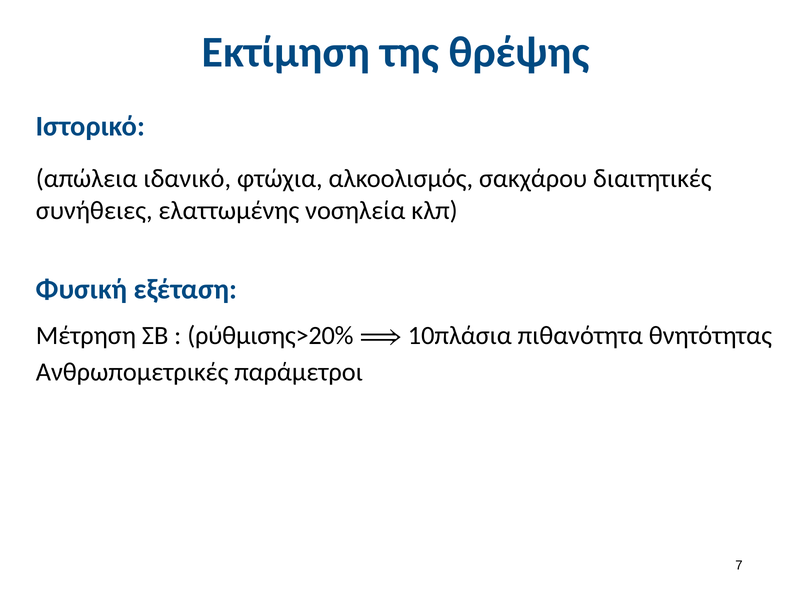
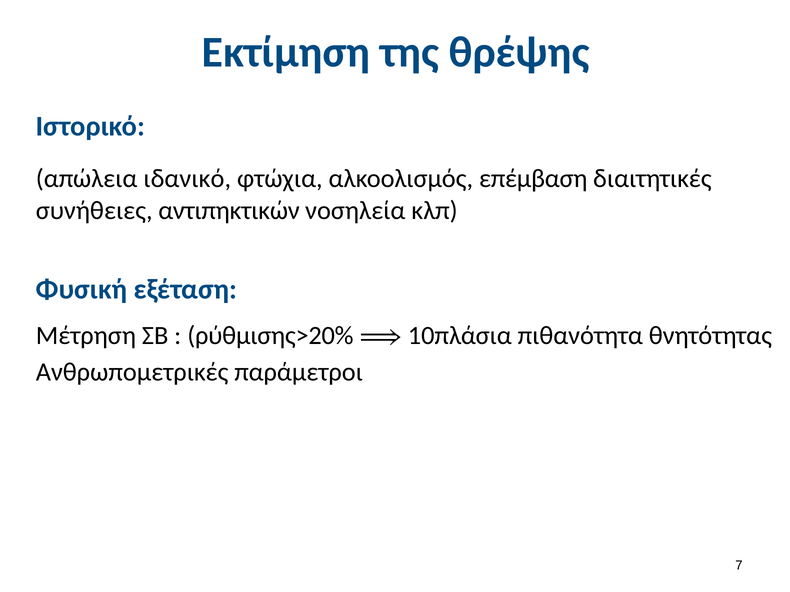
σακχάρου: σακχάρου -> επέμβαση (533, 179)
ελαττωμένης: ελαττωμένης -> αντιπηκτικών (229, 211)
